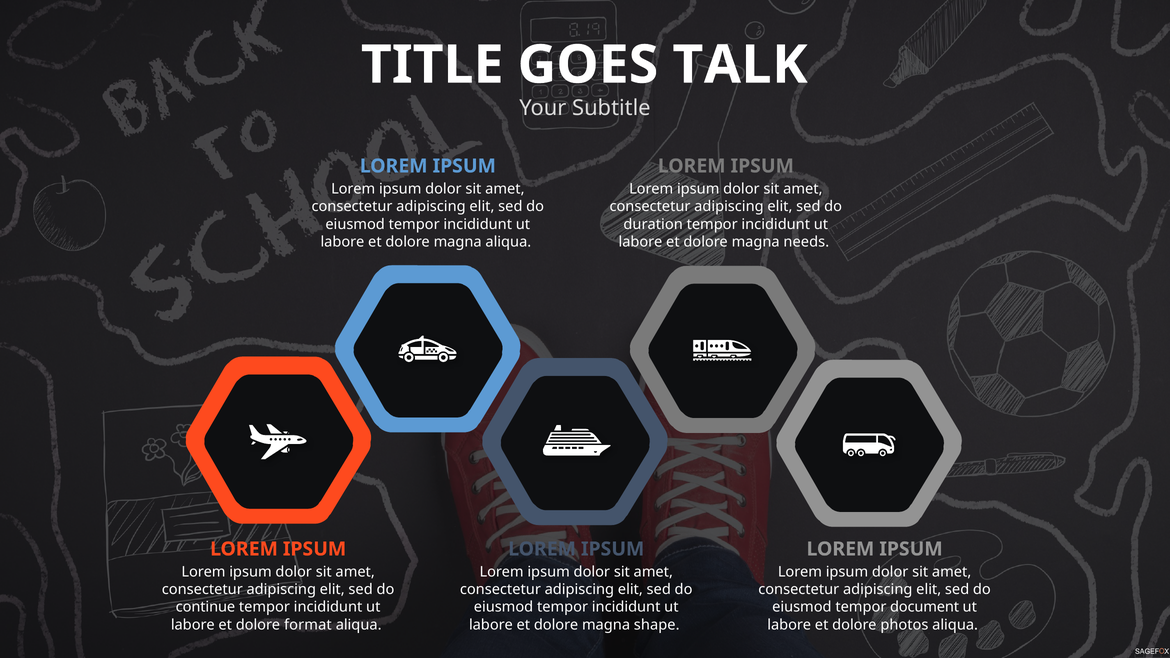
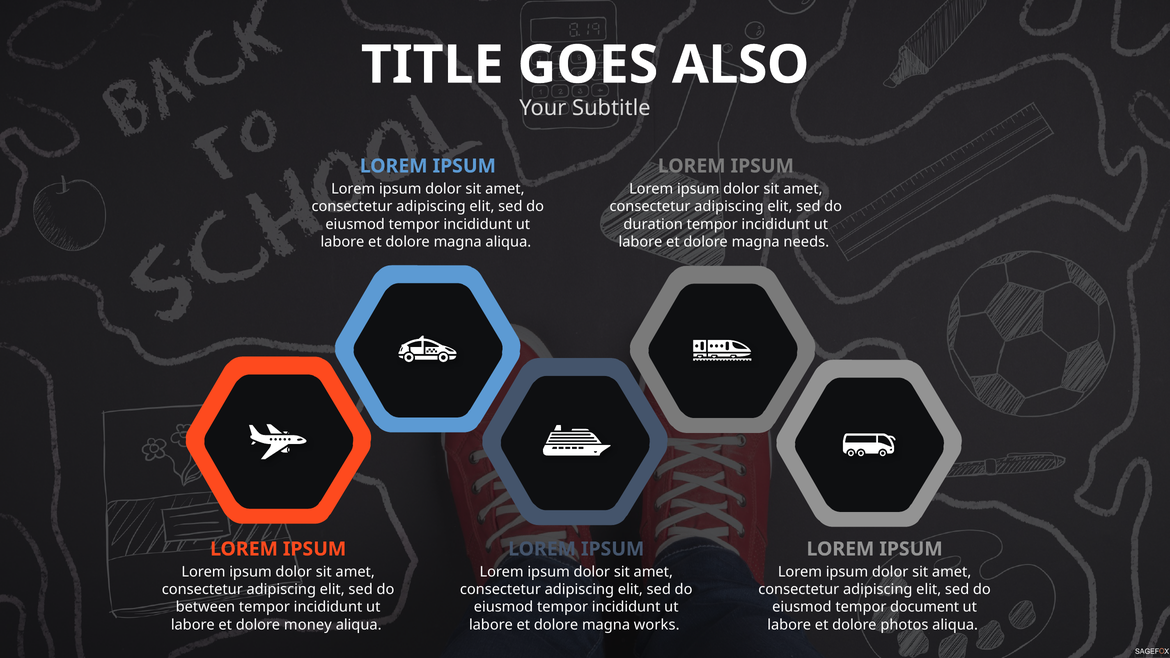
TALK: TALK -> ALSO (741, 65)
continue: continue -> between (205, 607)
format: format -> money (308, 625)
shape: shape -> works (657, 625)
